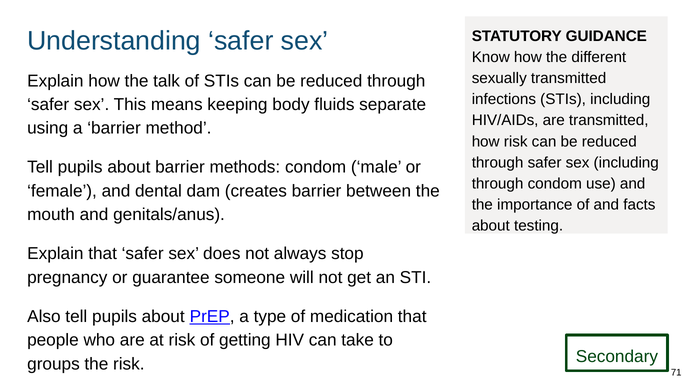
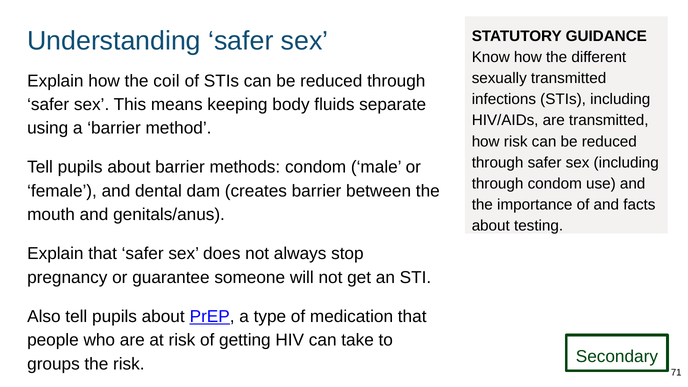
talk: talk -> coil (166, 81)
